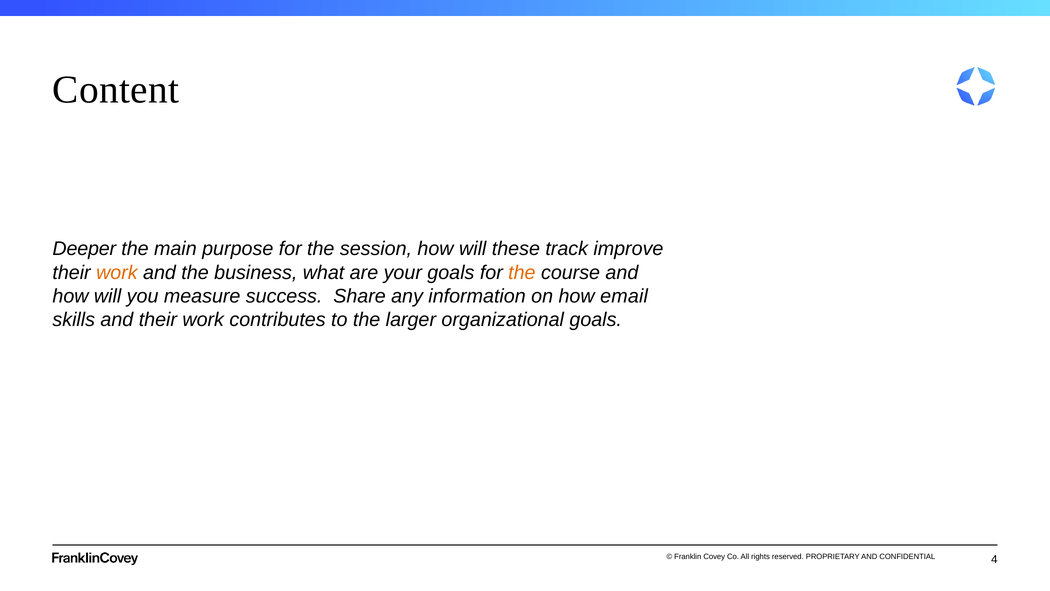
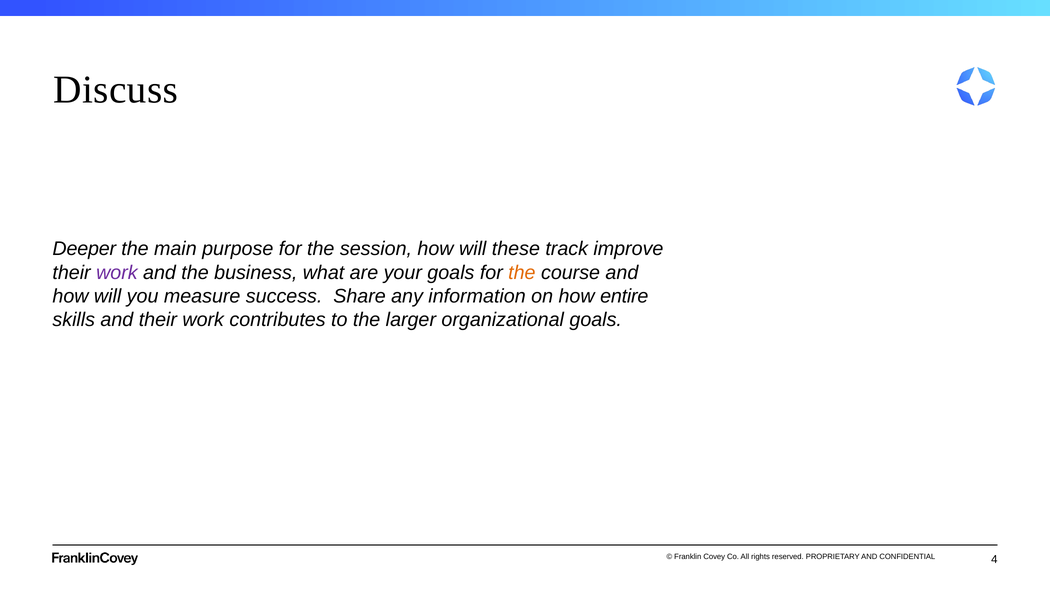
Content: Content -> Discuss (116, 90)
work colour: orange -> purple (117, 272)
email: email -> entire (624, 296)
